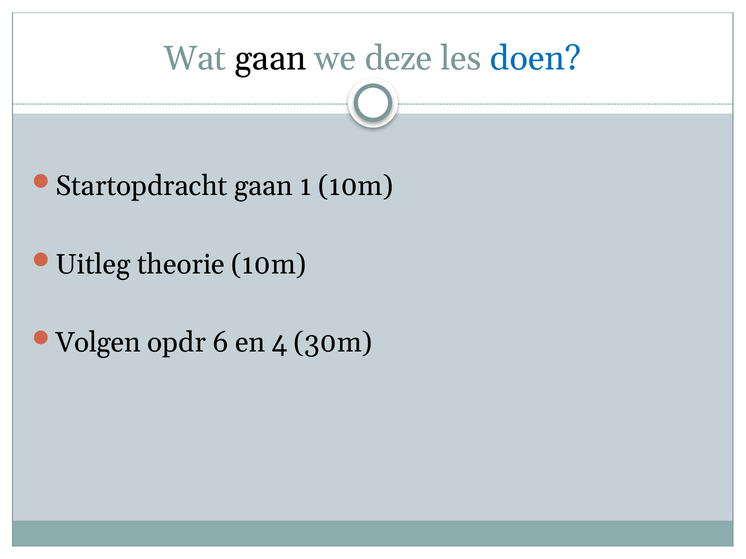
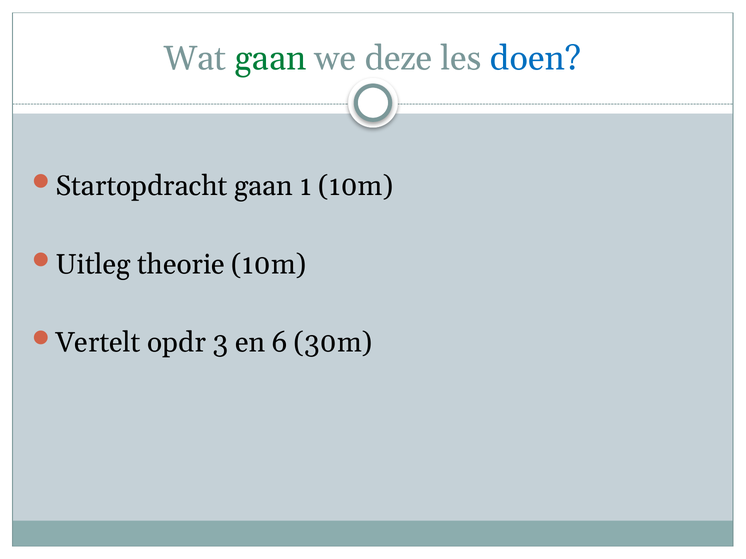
gaan colour: black -> green (271, 59)
Volgen: Volgen -> Vertelt (98, 343)
6: 6 -> 3 (220, 343)
4: 4 -> 6 (280, 343)
